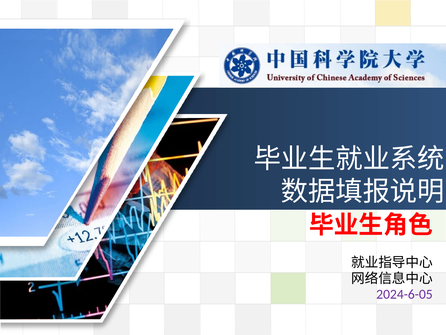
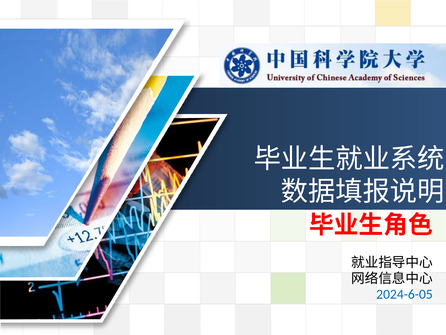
2024-6-05 colour: purple -> blue (404, 294)
